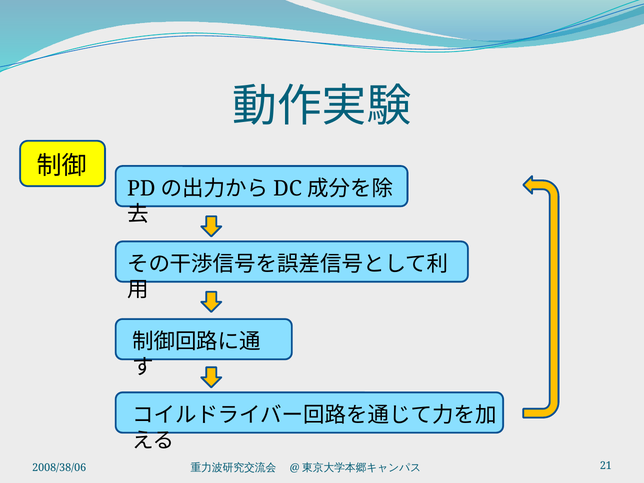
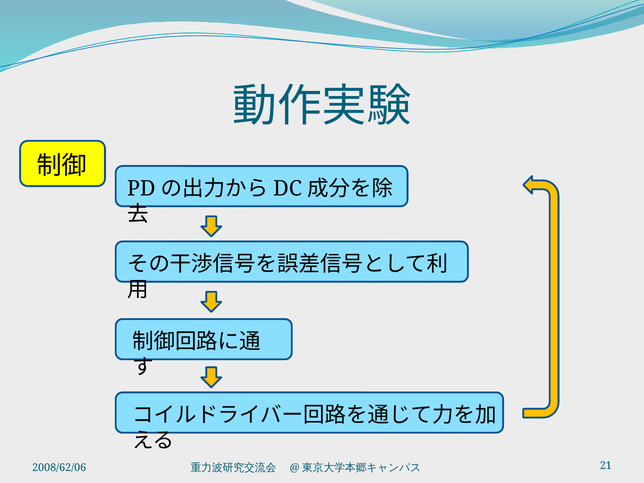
2008/38/06: 2008/38/06 -> 2008/62/06 (59, 468)
